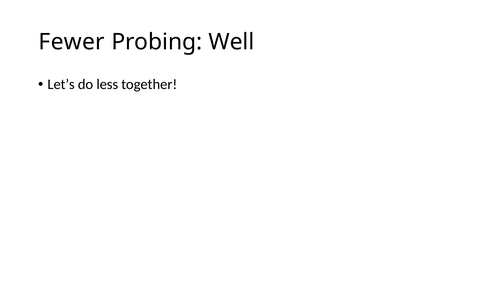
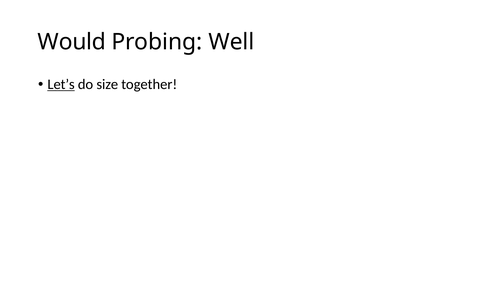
Fewer: Fewer -> Would (72, 42)
Let’s underline: none -> present (61, 85)
less: less -> size (107, 85)
